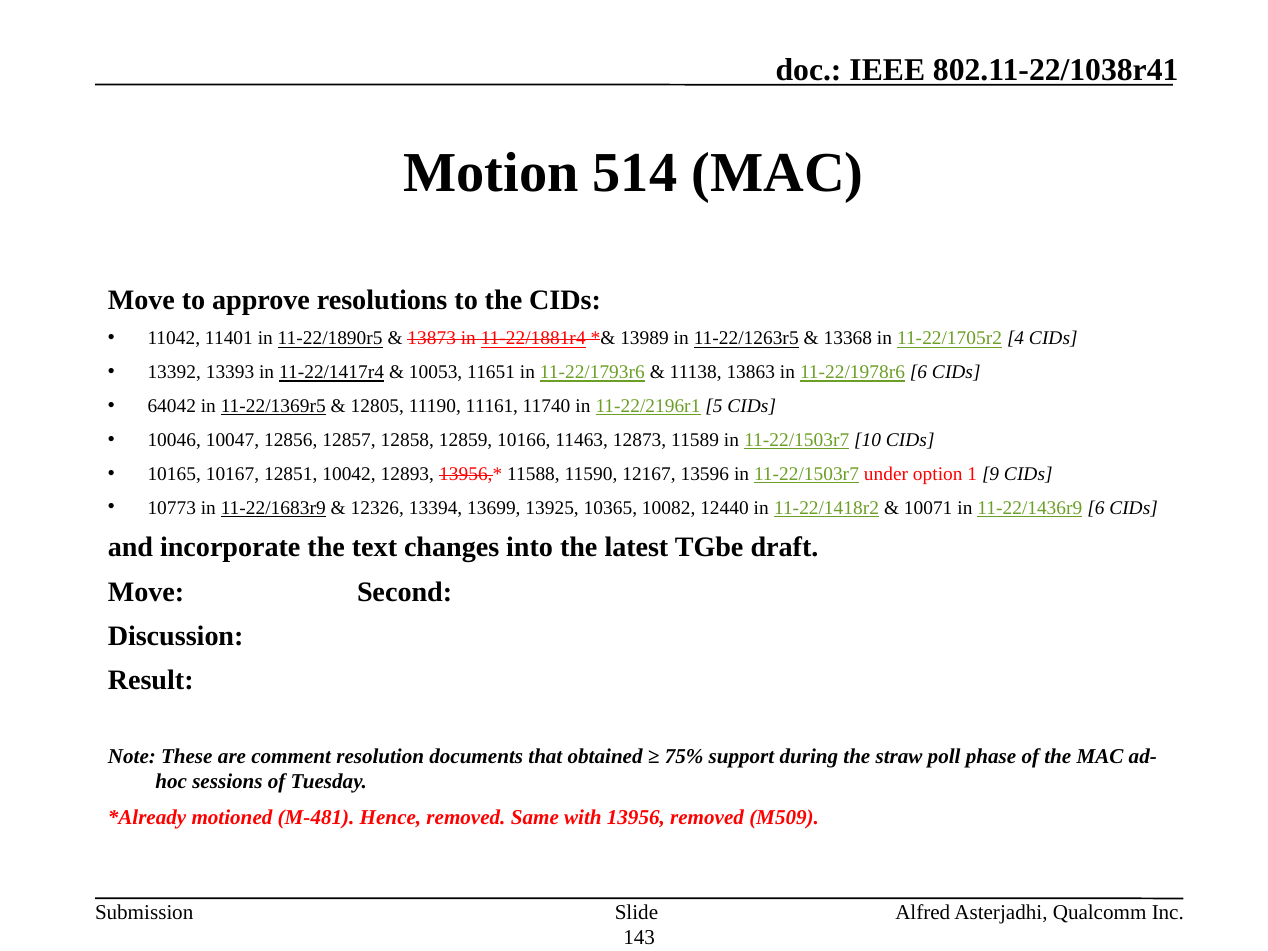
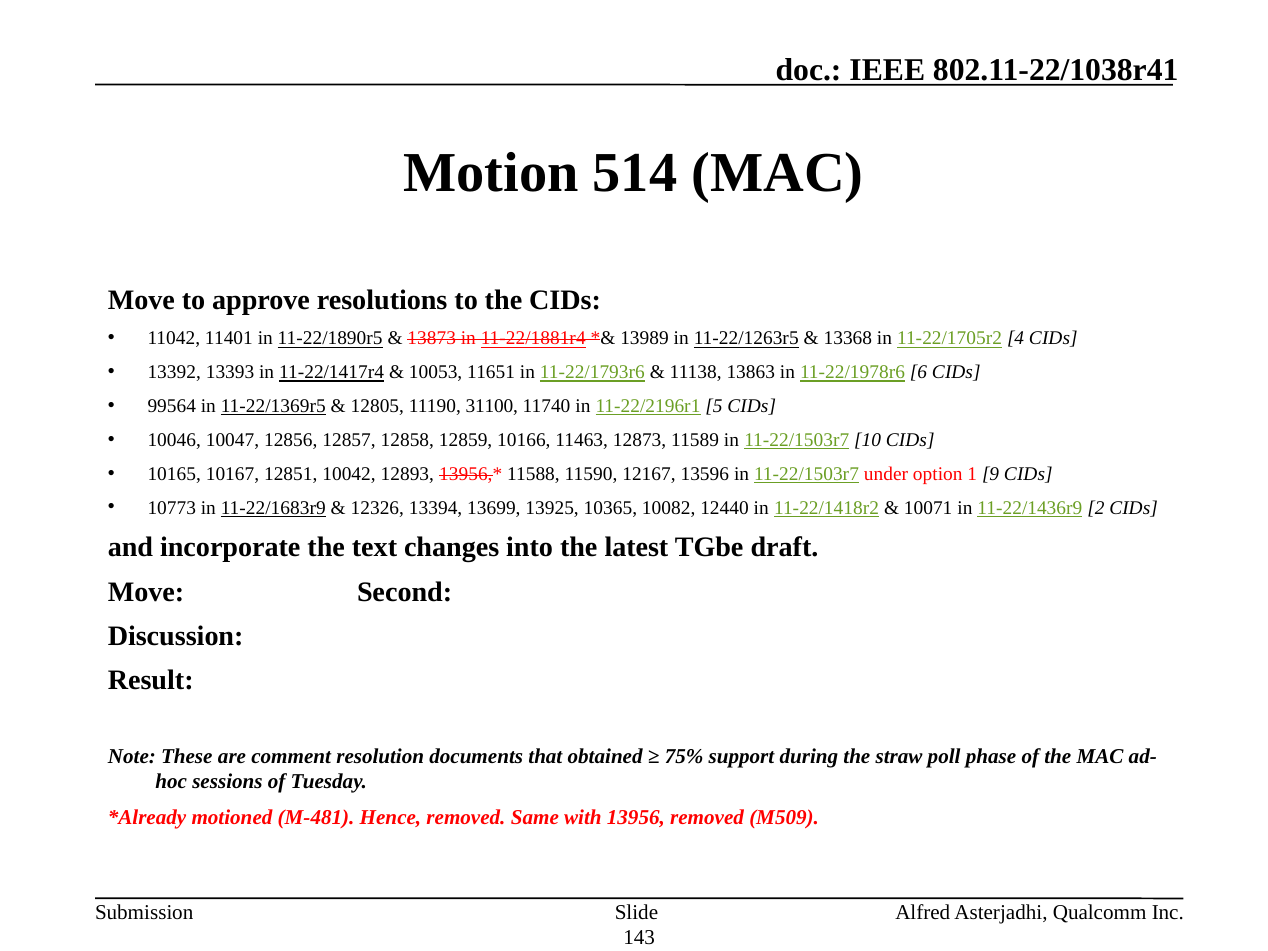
64042: 64042 -> 99564 (172, 406)
11161: 11161 -> 31100 (492, 406)
11-22/1436r9 6: 6 -> 2 (1096, 508)
